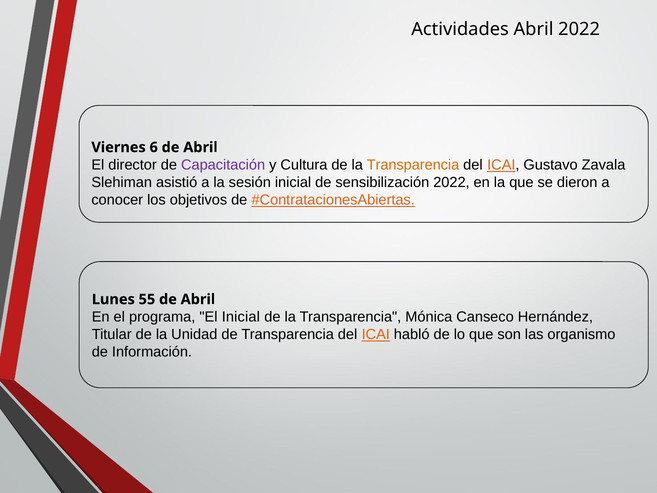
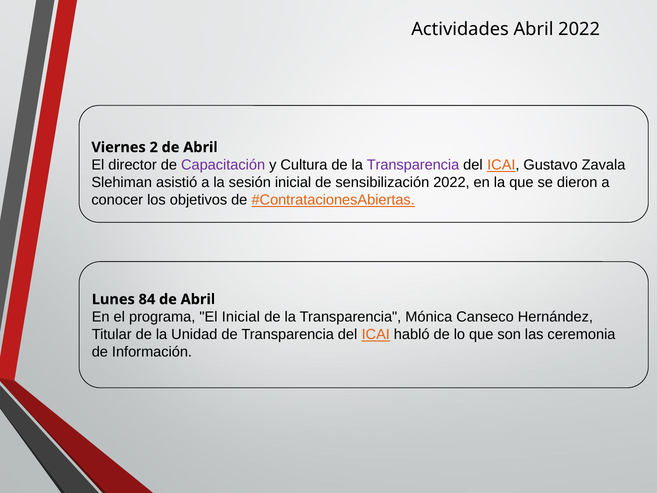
6: 6 -> 2 (154, 147)
Transparencia colour: orange -> purple (413, 165)
55: 55 -> 84 (147, 299)
organismo: organismo -> ceremonia (581, 334)
